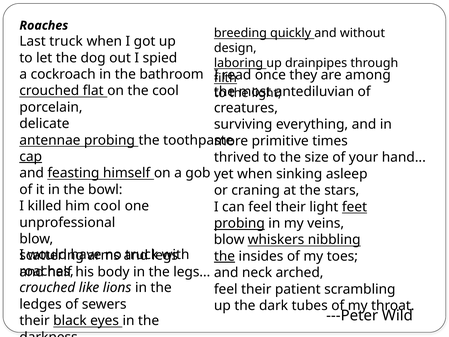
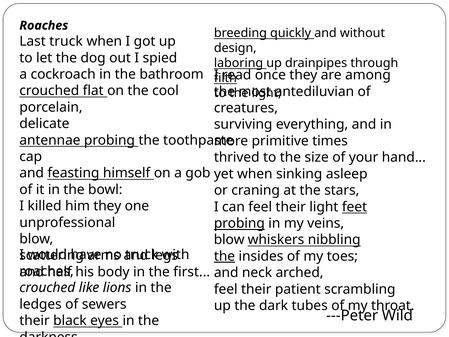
cap underline: present -> none (31, 157)
him cool: cool -> they (107, 206)
the legs: legs -> first (192, 272)
